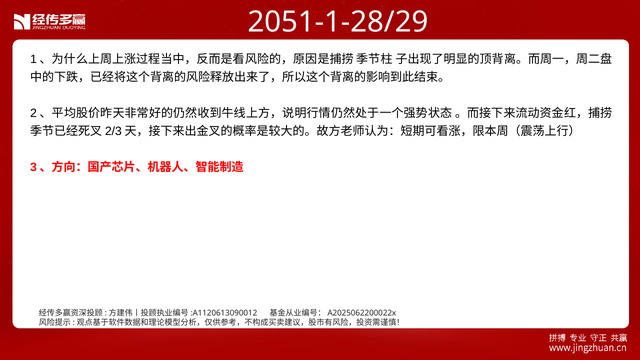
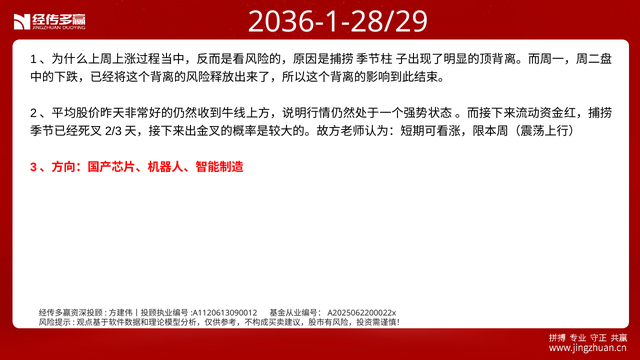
2051-1-28/29: 2051-1-28/29 -> 2036-1-28/29 (338, 22)
